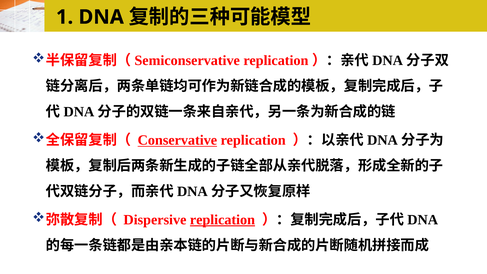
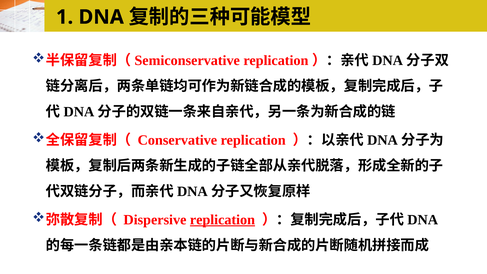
Conservative underline: present -> none (177, 140)
